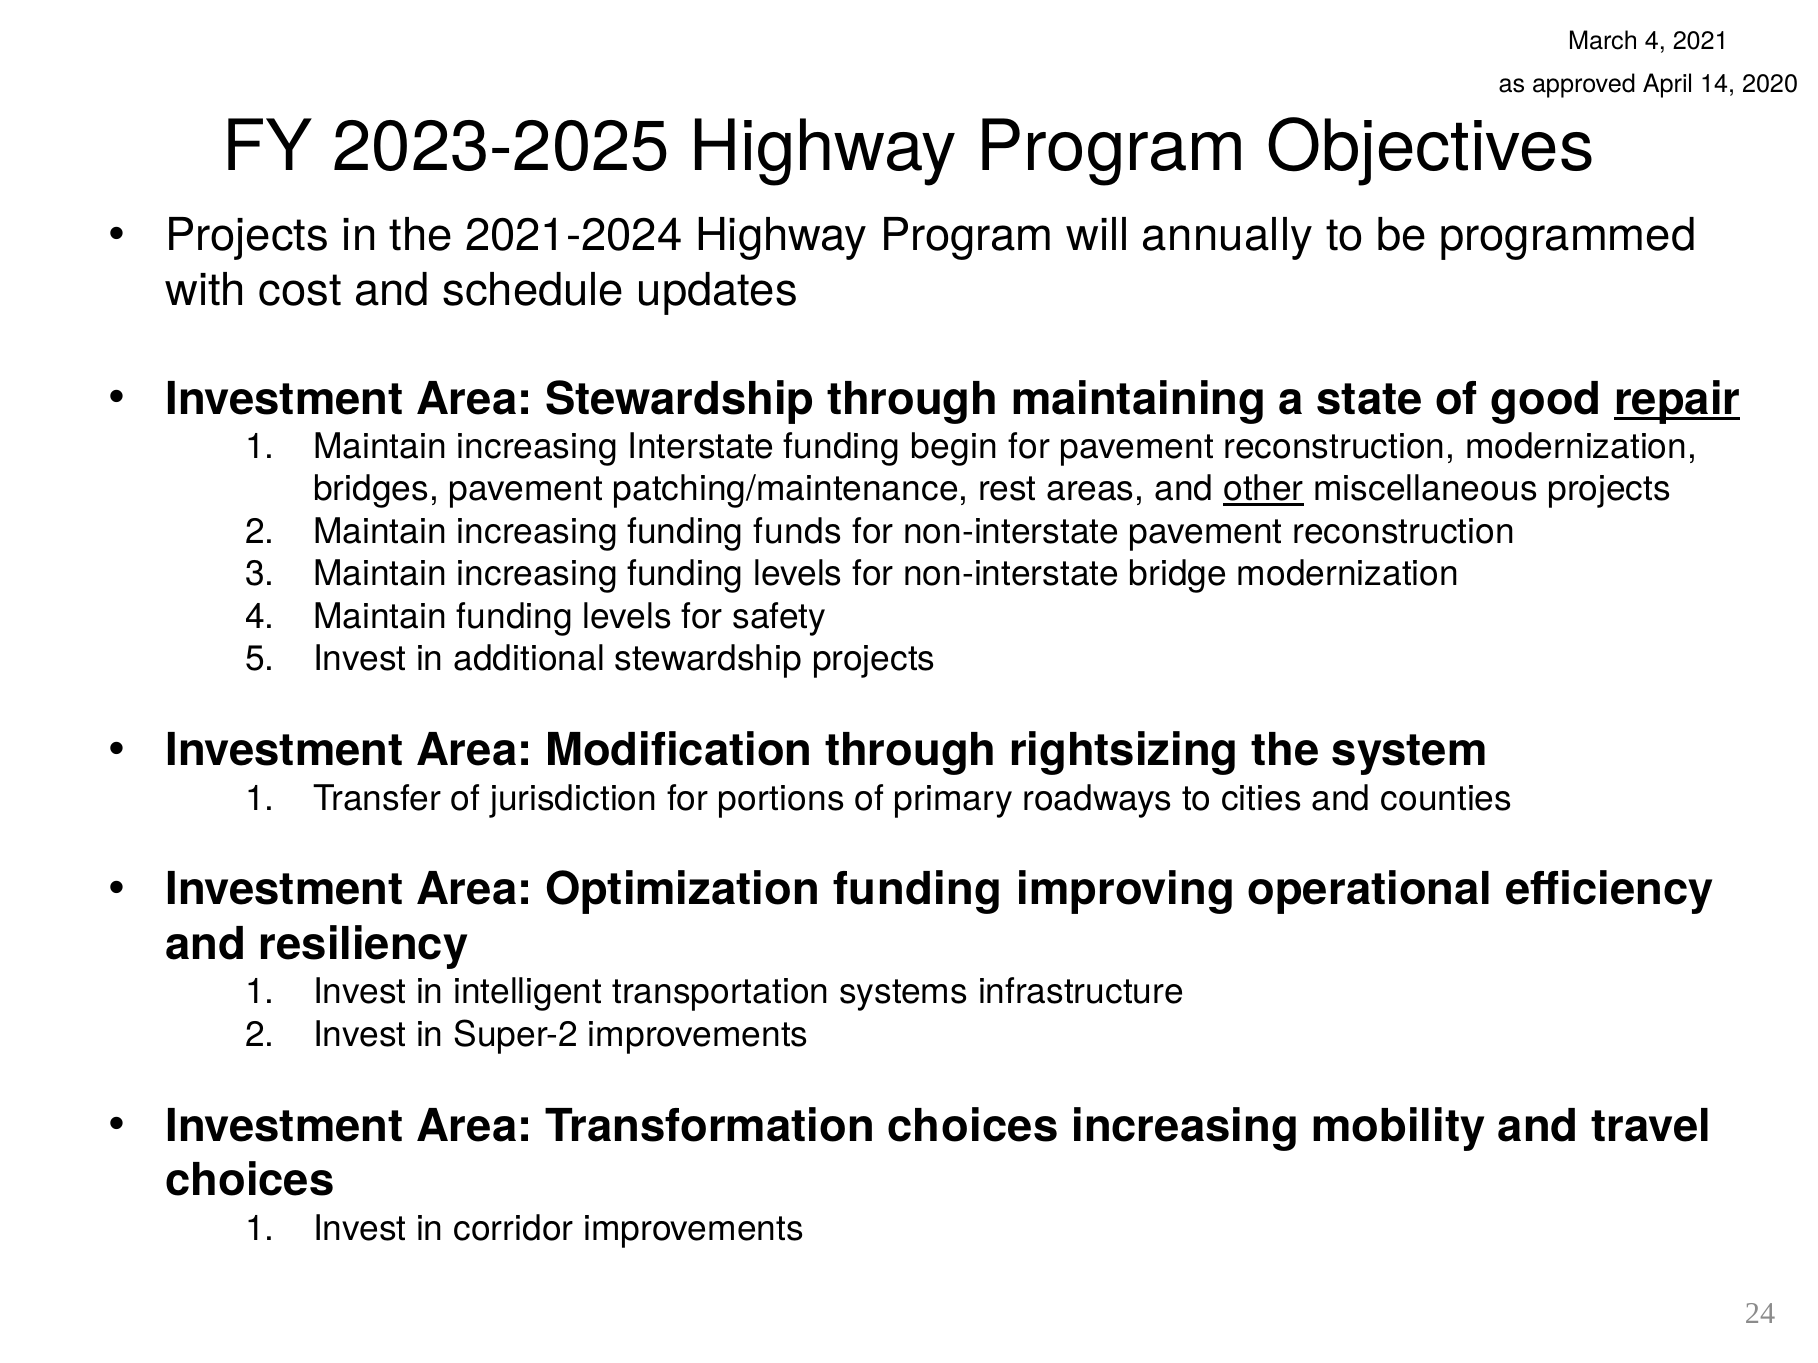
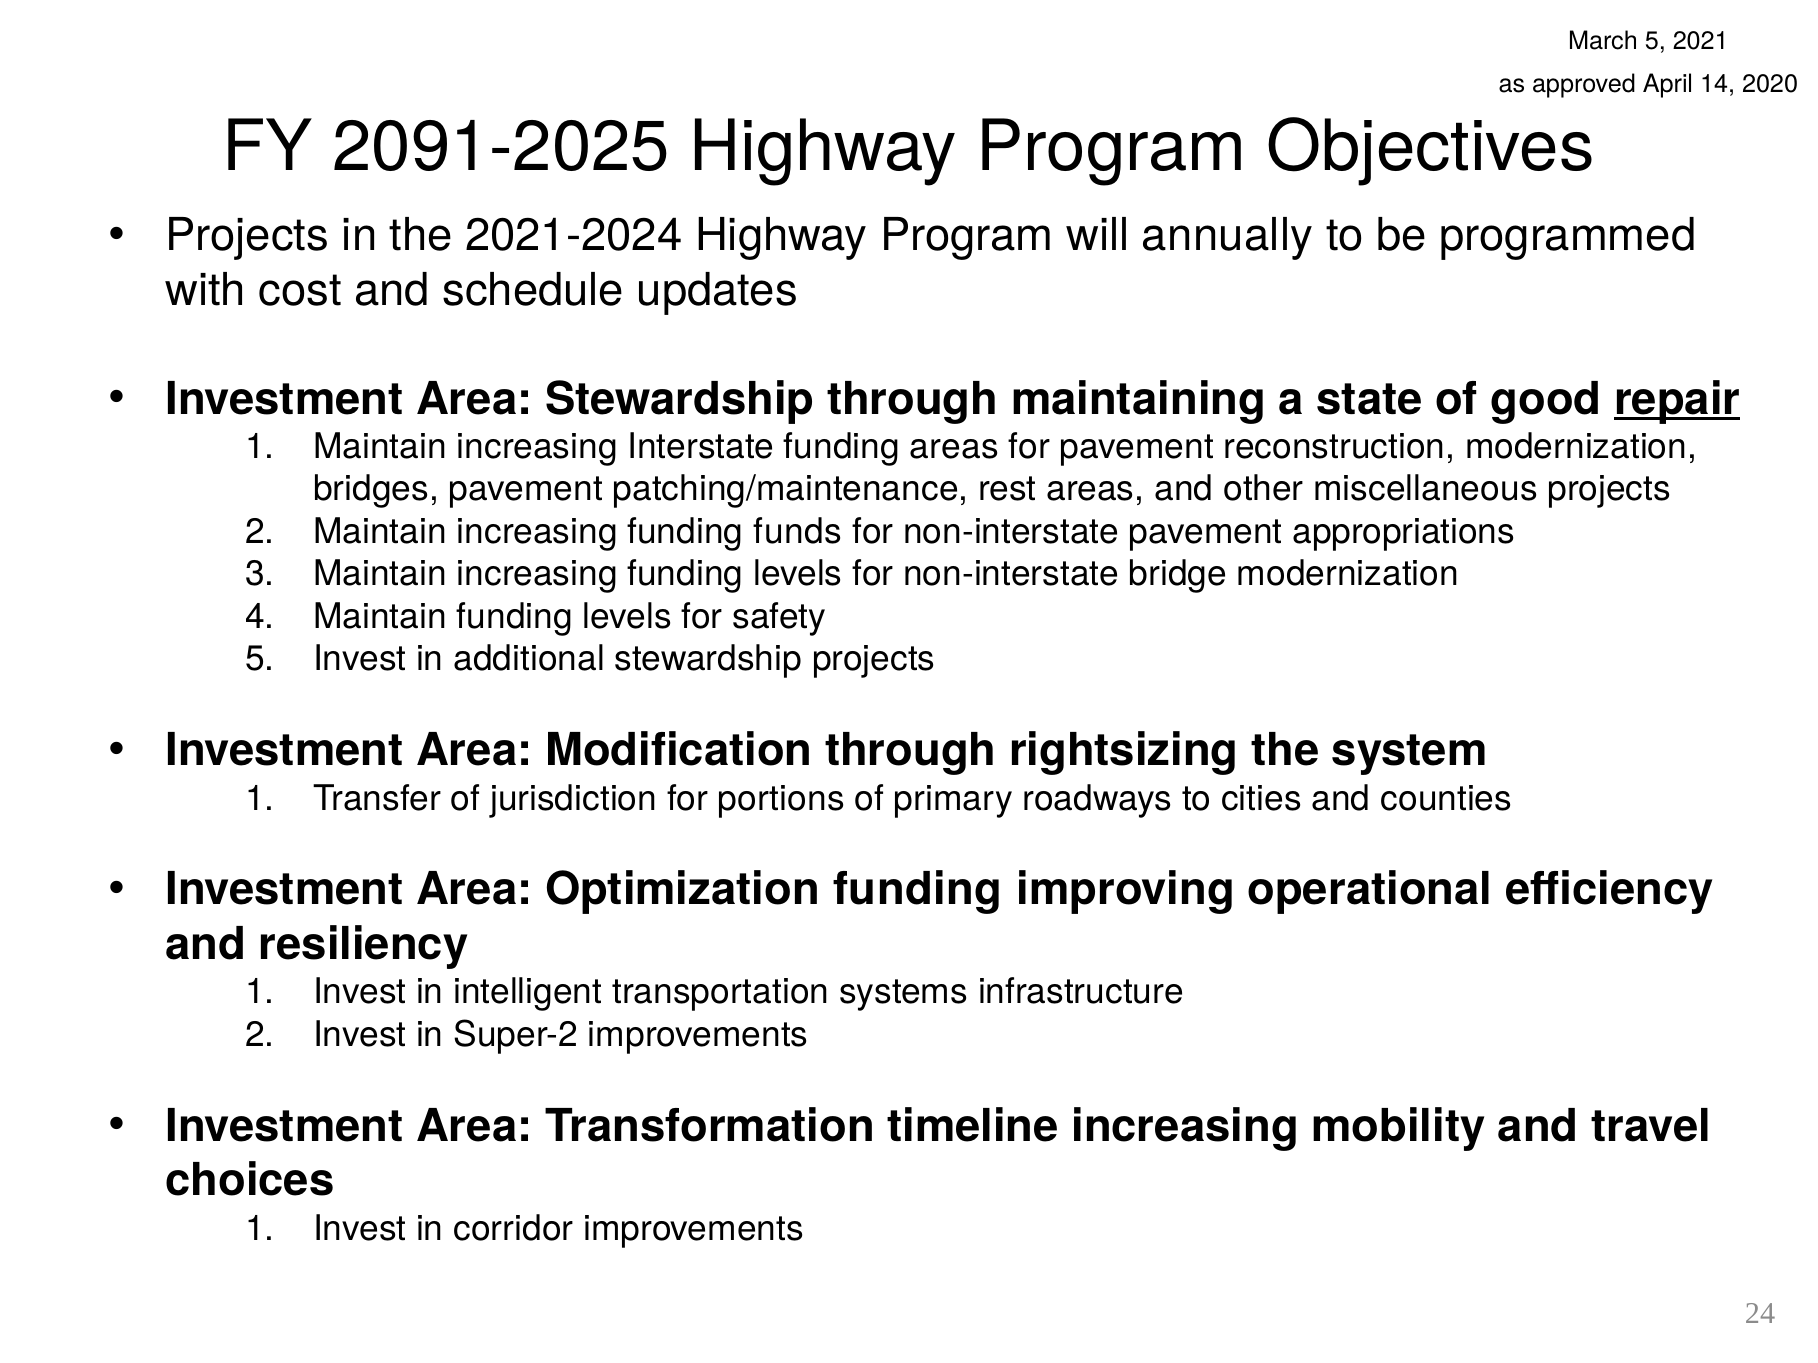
March 4: 4 -> 5 (1655, 41)
2023-2025: 2023-2025 -> 2091-2025 (501, 147)
funding begin: begin -> areas (954, 447)
other underline: present -> none (1264, 489)
non-interstate pavement reconstruction: reconstruction -> appropriations (1404, 532)
Transformation choices: choices -> timeline (973, 1127)
